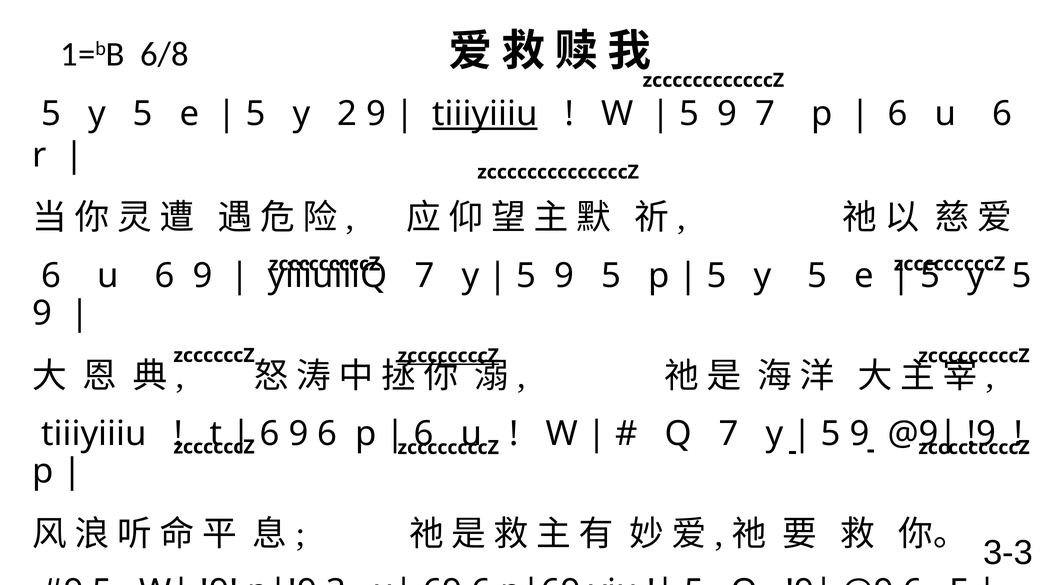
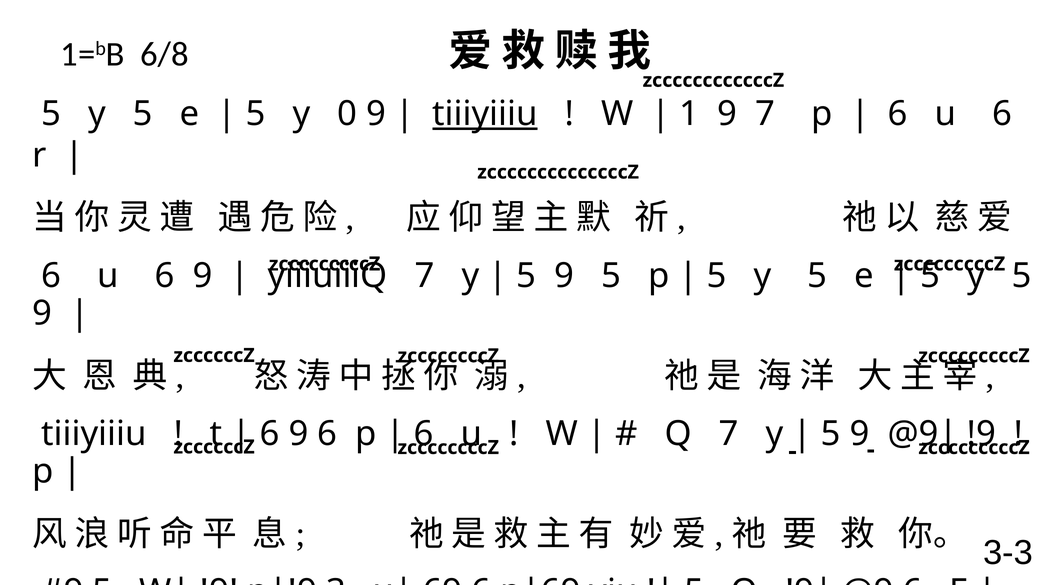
2: 2 -> 0 (347, 114)
5: 5 -> 1 (689, 114)
zccccccccZ underline: present -> none (448, 356)
